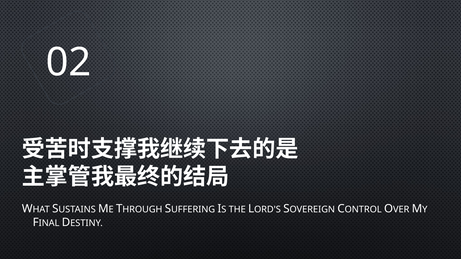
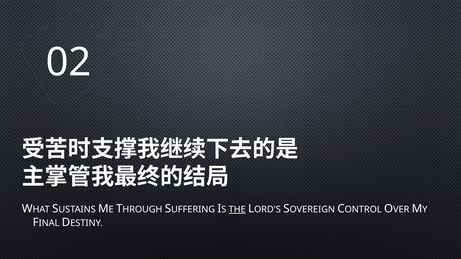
THE underline: none -> present (237, 210)
